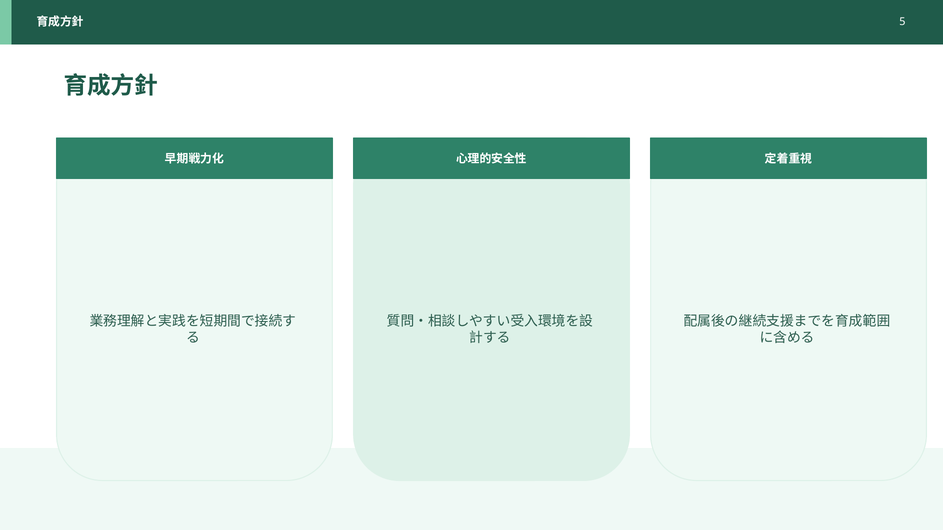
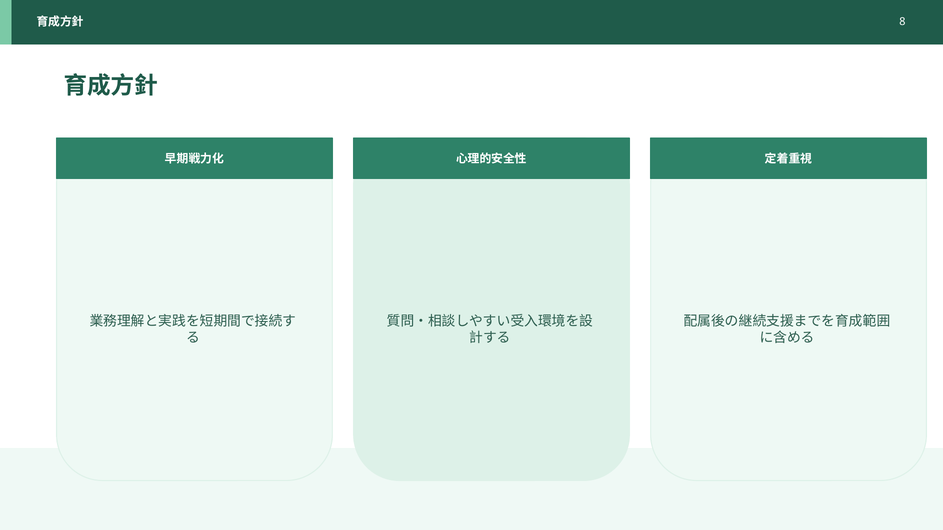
5: 5 -> 8 (902, 22)
